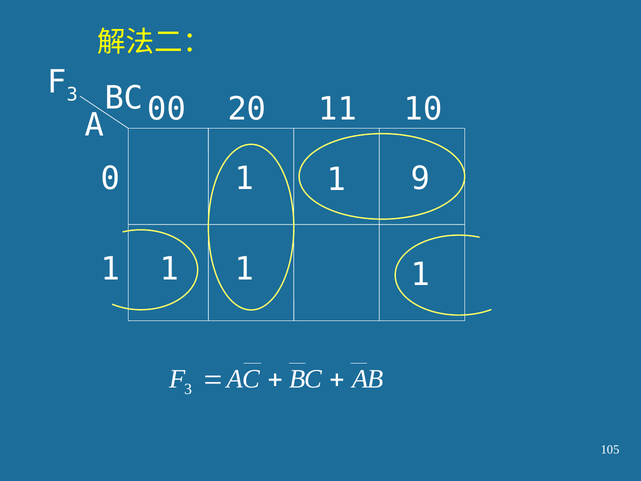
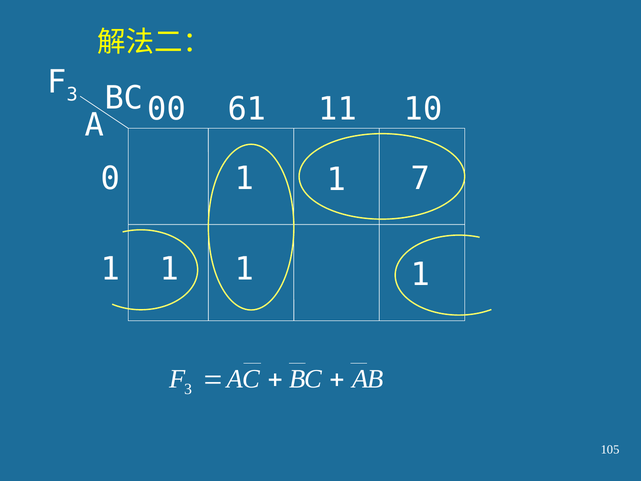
20: 20 -> 61 (247, 109)
9: 9 -> 7 (420, 178)
